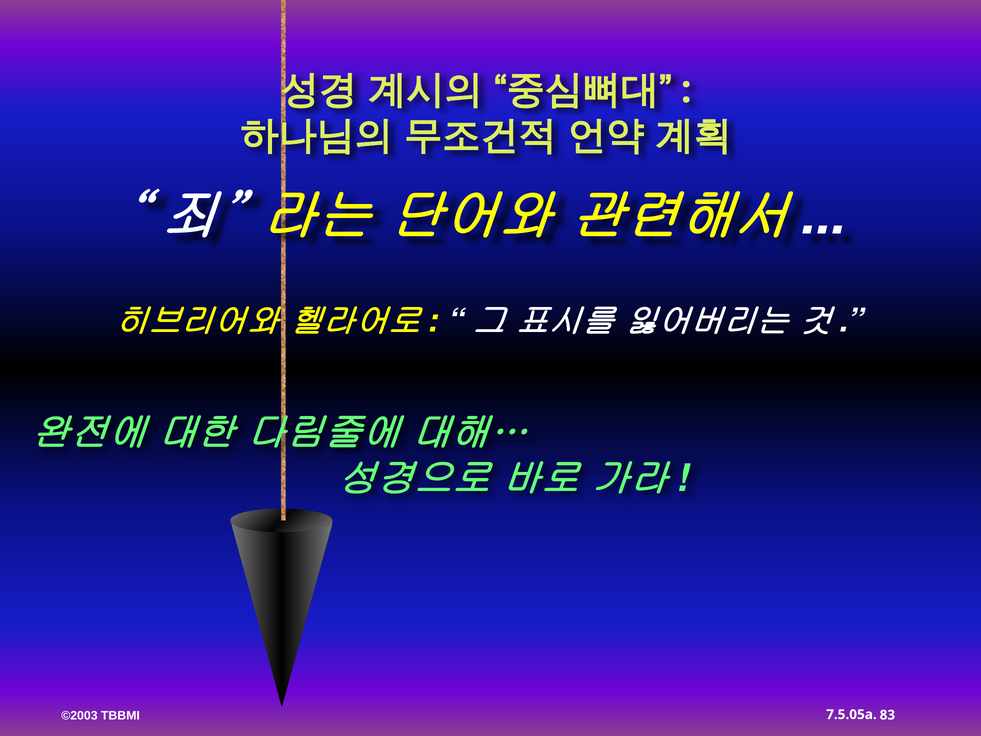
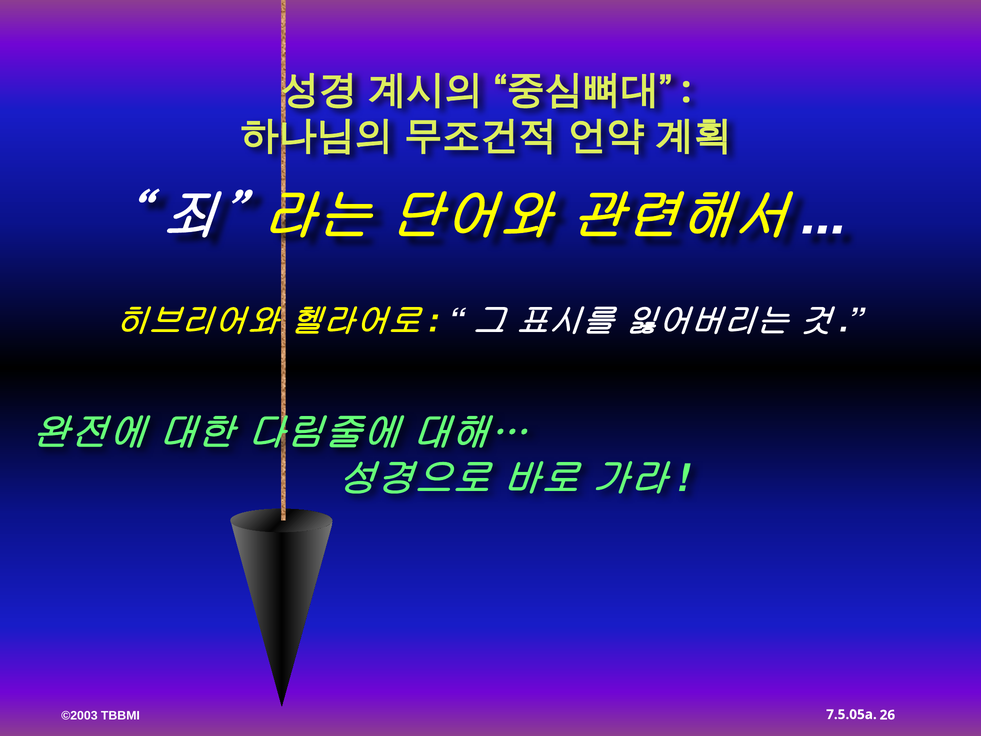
83: 83 -> 26 (887, 715)
